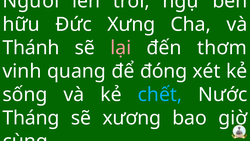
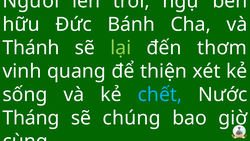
Xưng: Xưng -> Bánh (131, 24)
lại colour: pink -> light green (121, 48)
đóng: đóng -> thiện (164, 71)
xương: xương -> chúng (132, 118)
